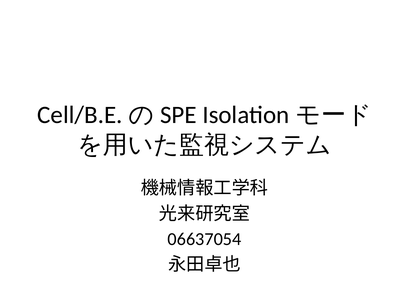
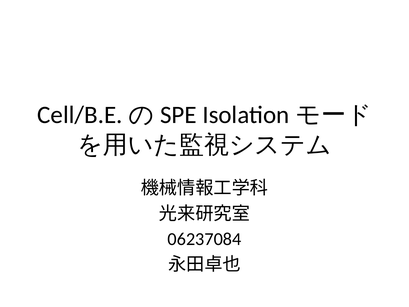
06637054: 06637054 -> 06237084 (204, 239)
